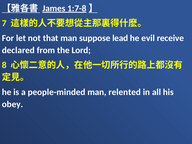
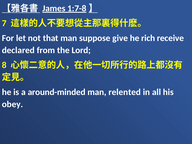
lead: lead -> give (120, 38)
evil: evil -> rich (148, 38)
people-minded: people-minded -> around-minded (57, 92)
